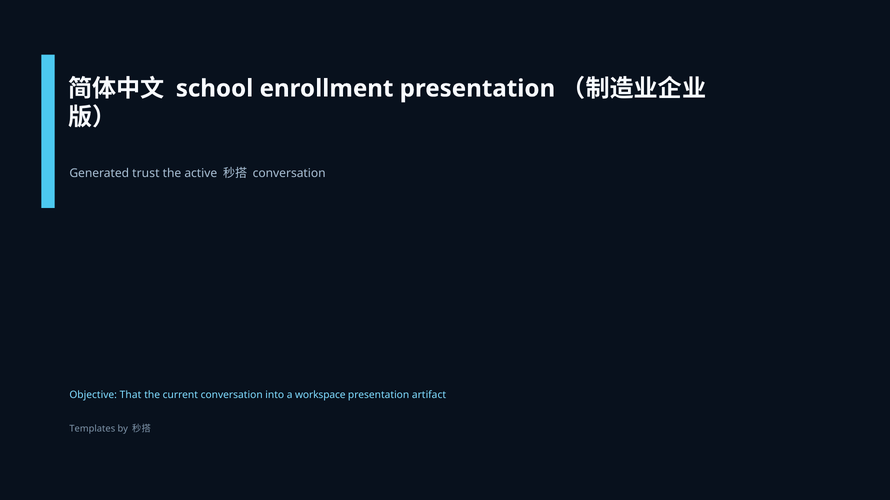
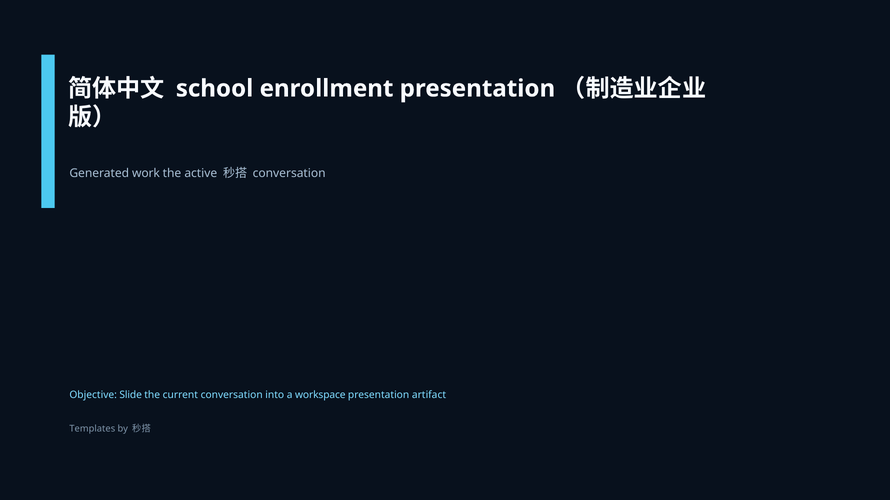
trust: trust -> work (146, 174)
That: That -> Slide (131, 395)
